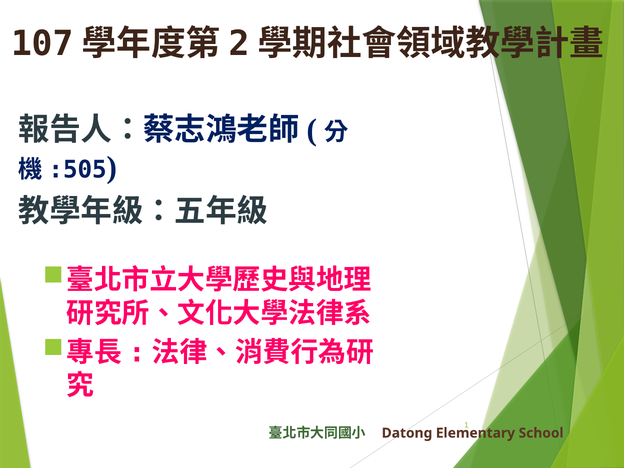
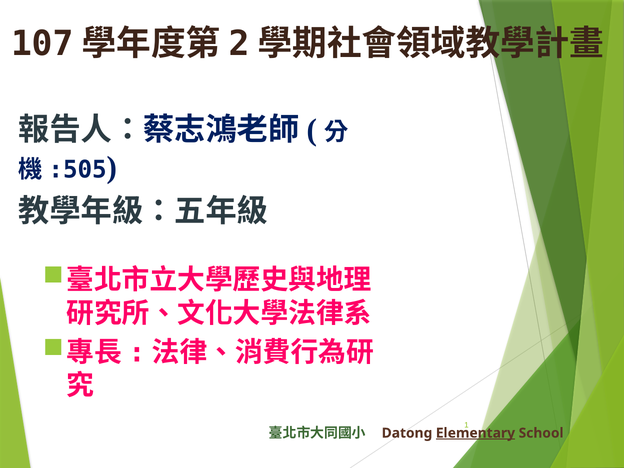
Elementary underline: none -> present (475, 433)
